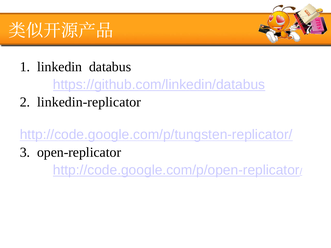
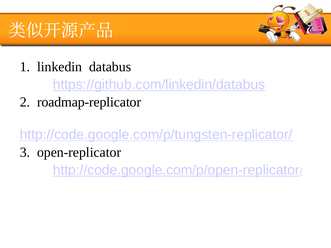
linkedin-replicator: linkedin-replicator -> roadmap-replicator (89, 102)
